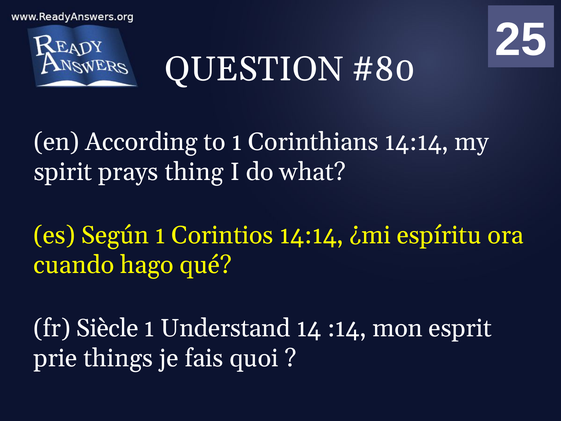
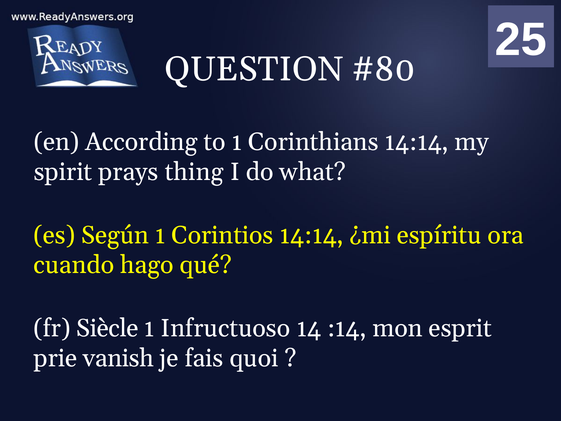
Understand: Understand -> Infructuoso (225, 328)
things: things -> vanish (118, 358)
